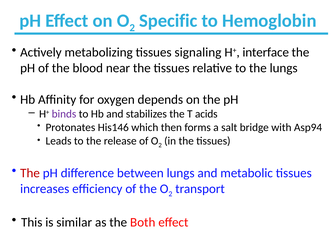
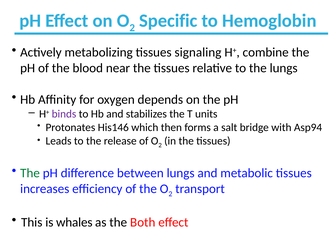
interface: interface -> combine (266, 52)
acids: acids -> units (206, 114)
The colour: red -> green (30, 173)
similar: similar -> whales (74, 222)
